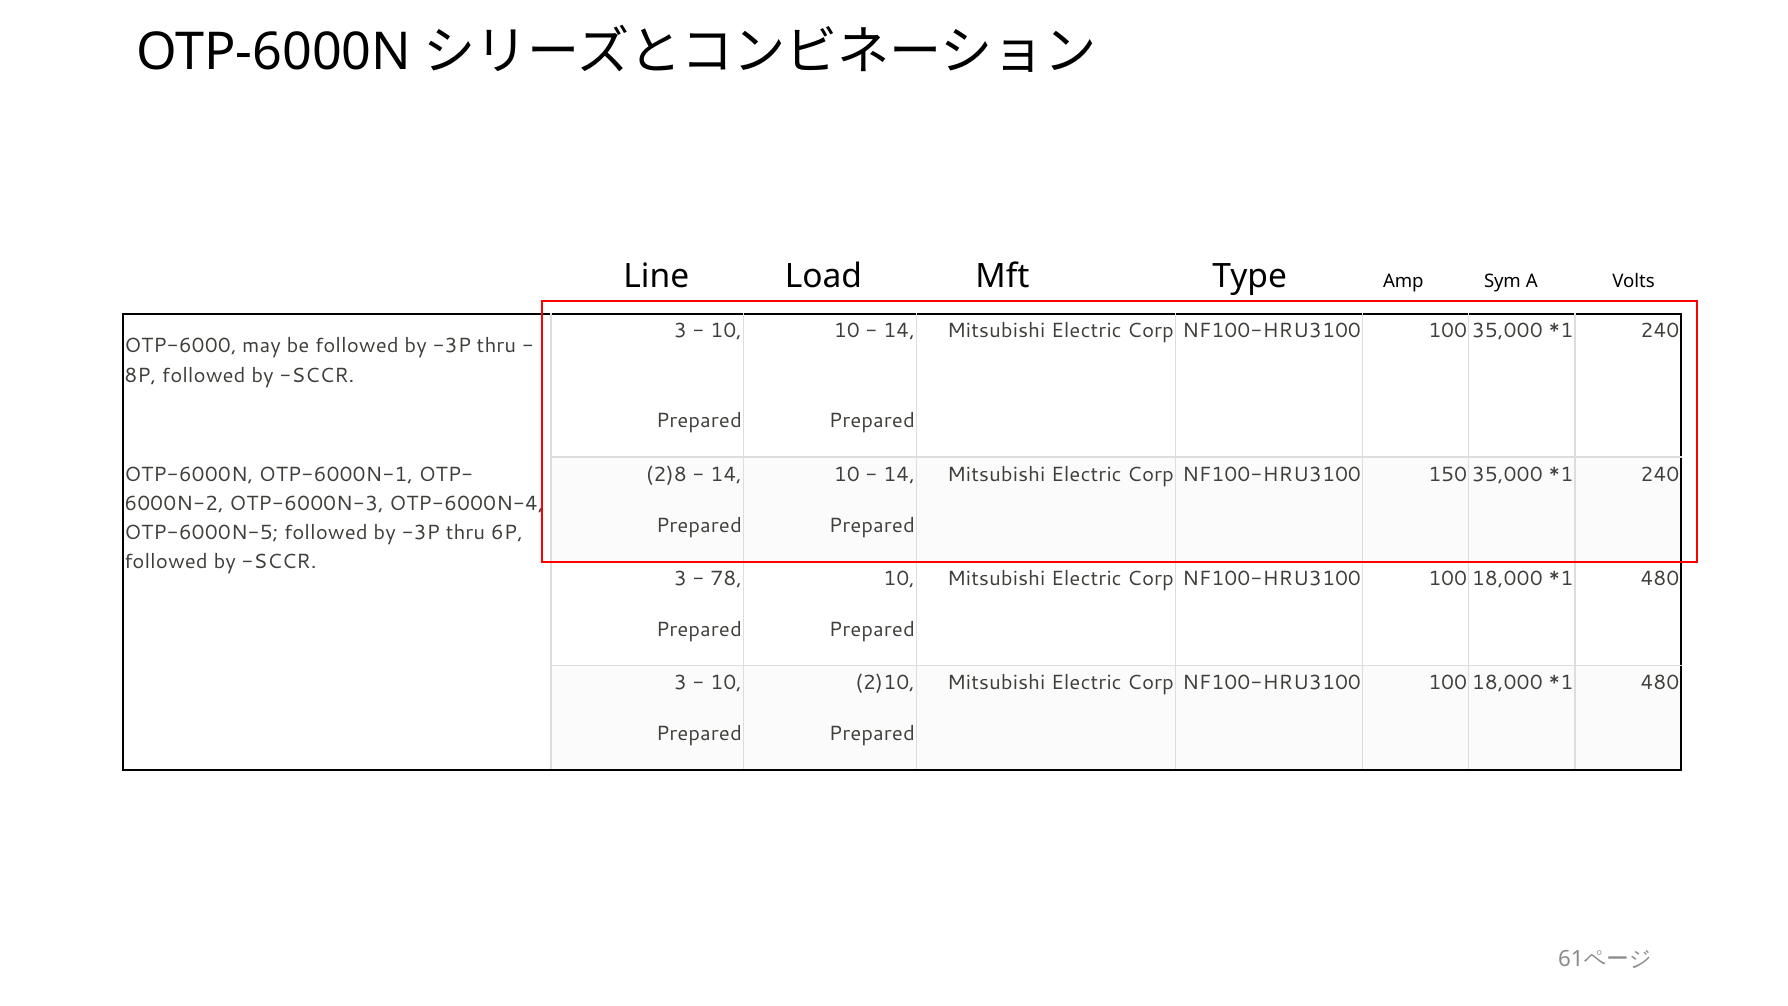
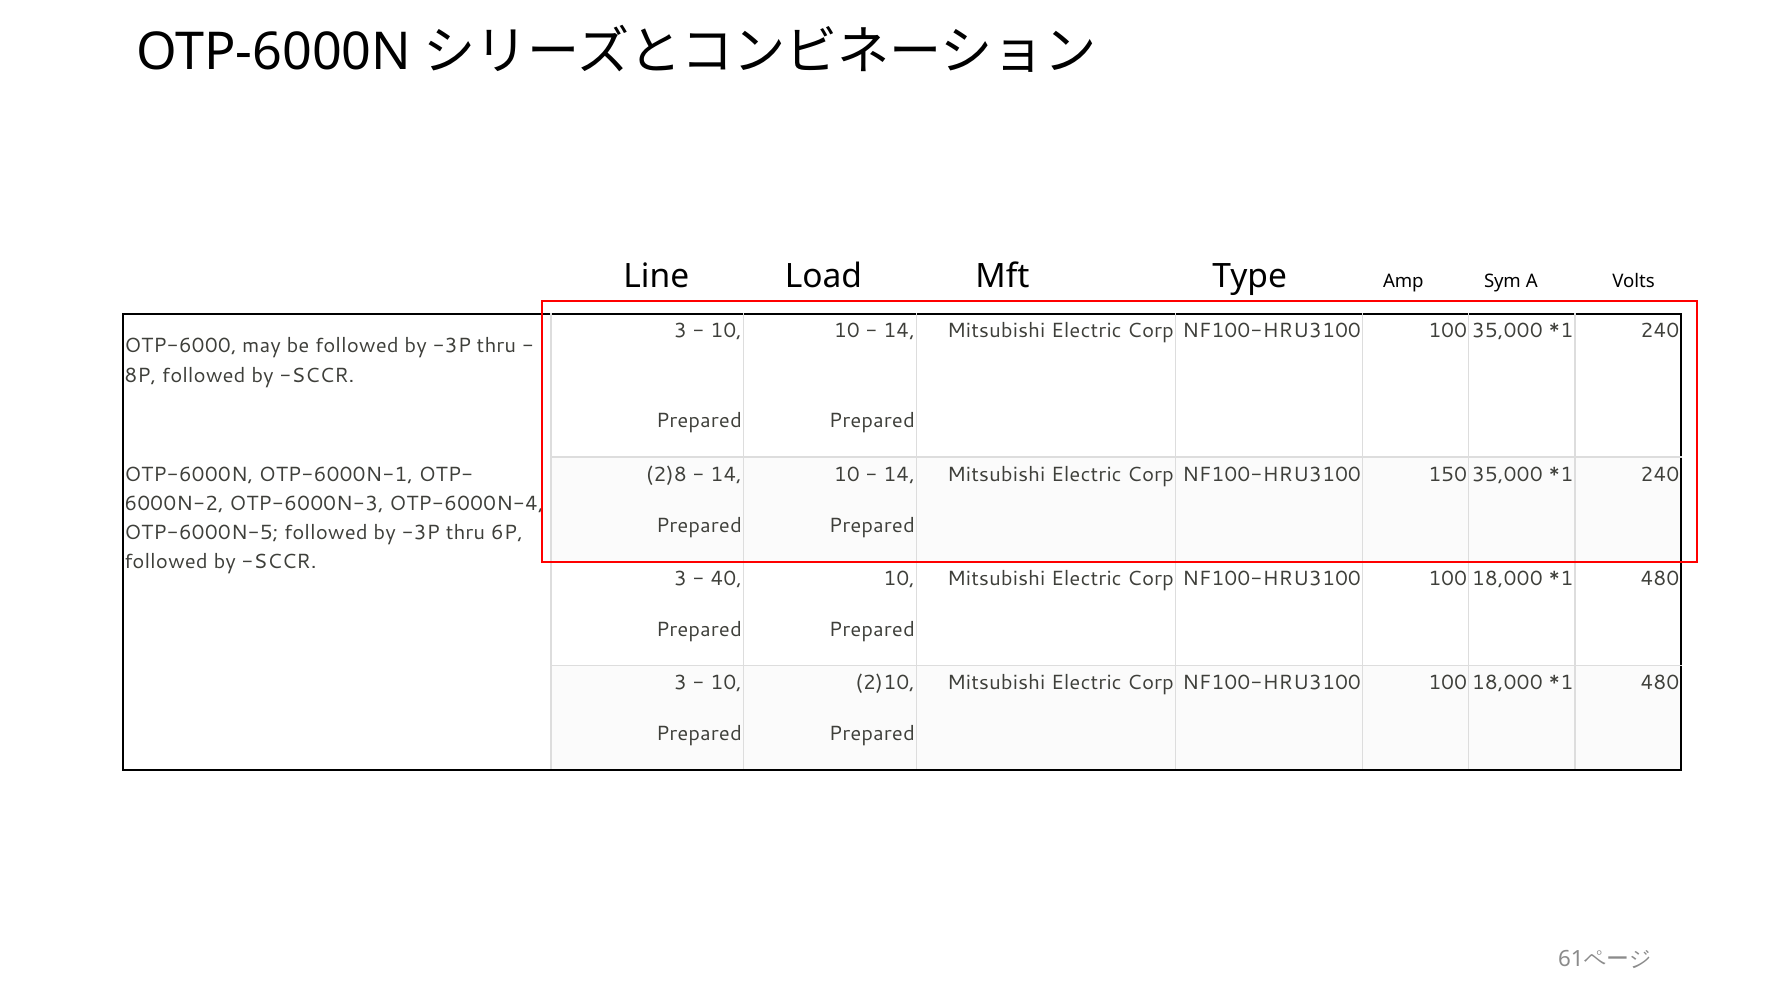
78: 78 -> 40 (726, 578)
